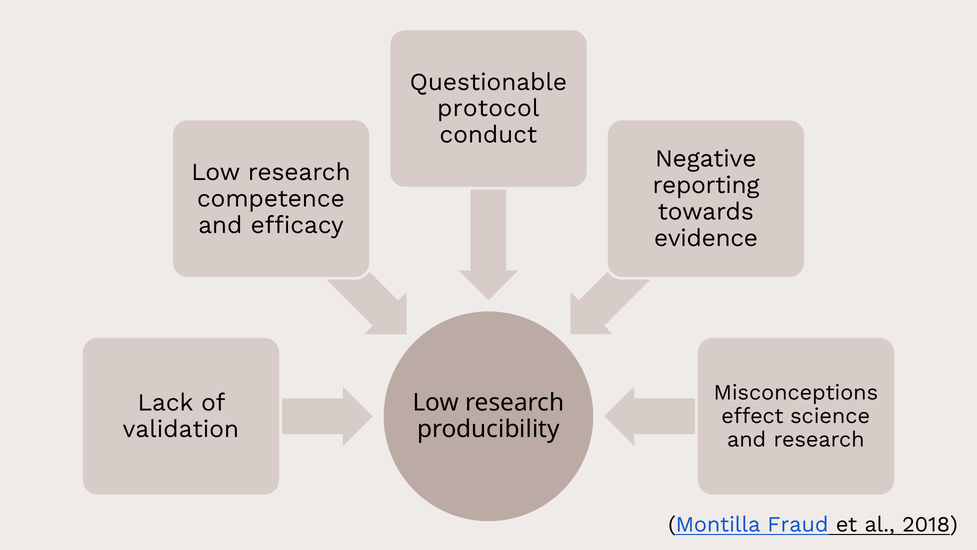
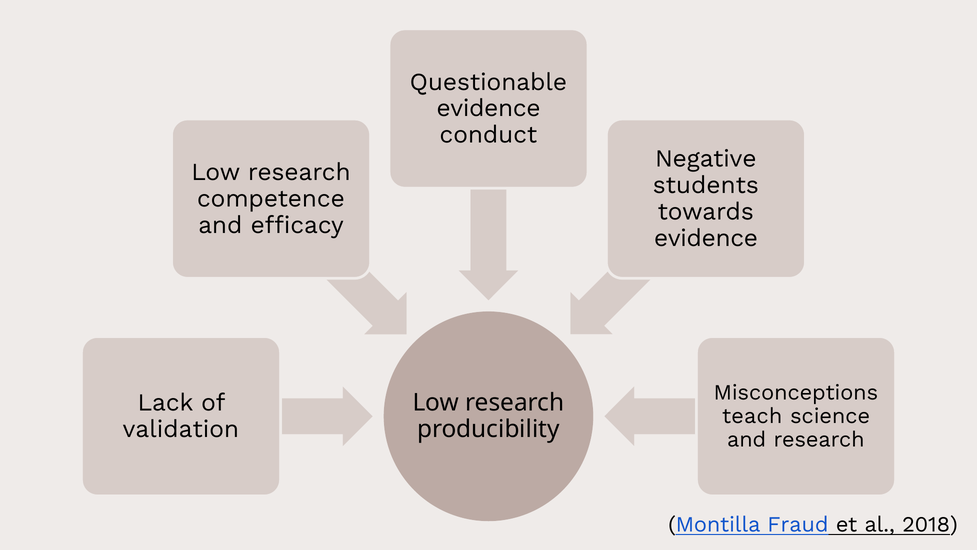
protocol: protocol -> evidence (489, 108)
reporting: reporting -> students (706, 185)
effect: effect -> teach (752, 416)
